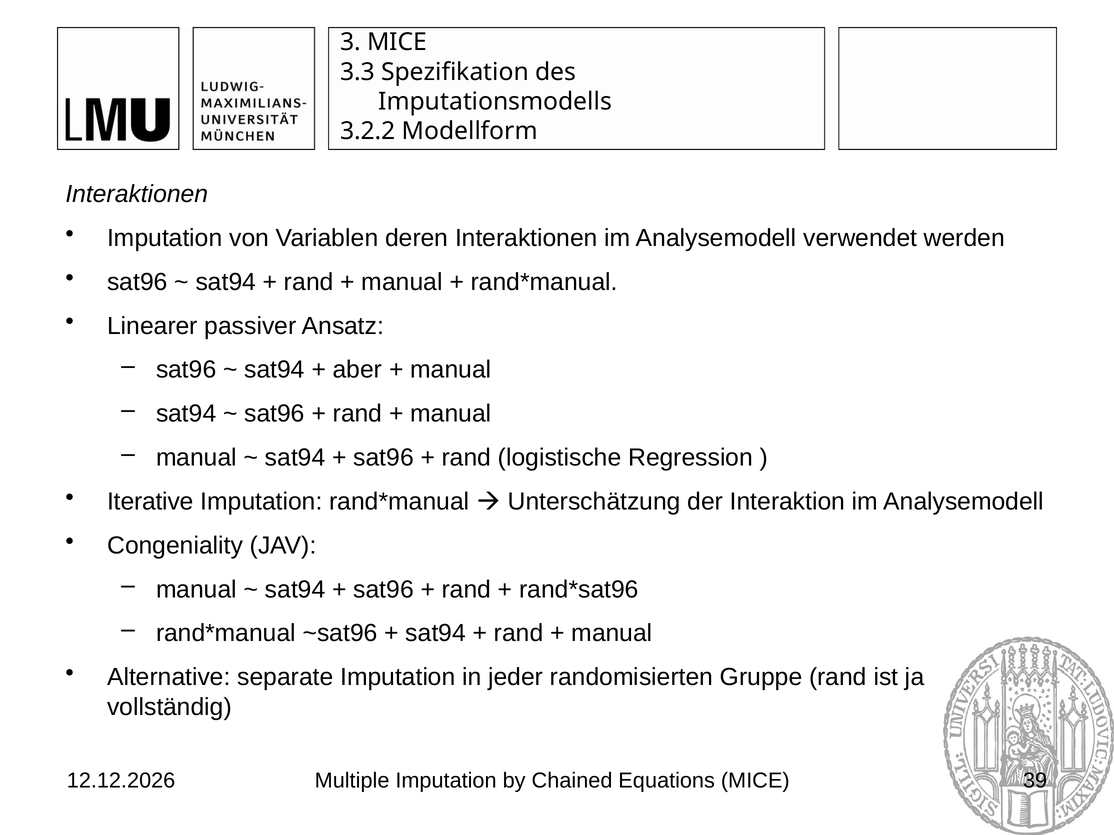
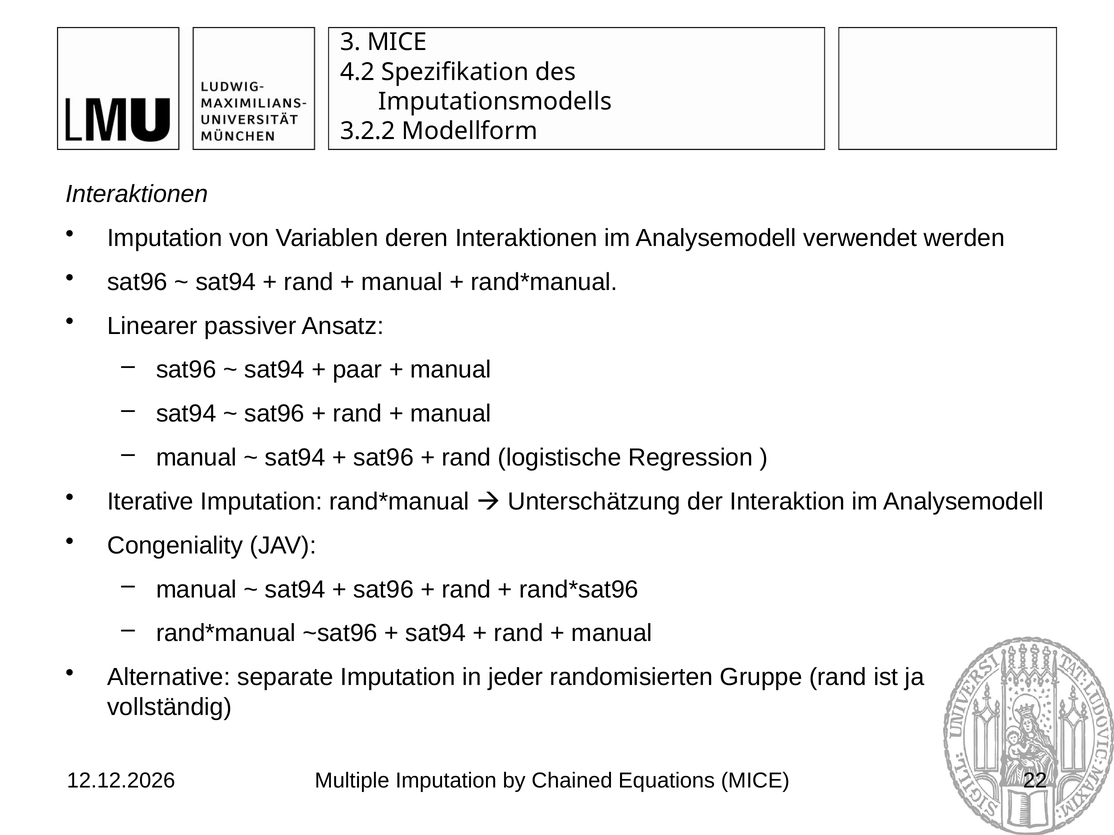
3.3: 3.3 -> 4.2 (358, 72)
aber: aber -> paar (357, 370)
39: 39 -> 22 (1035, 781)
